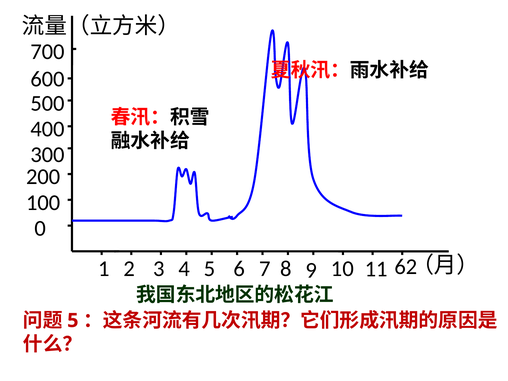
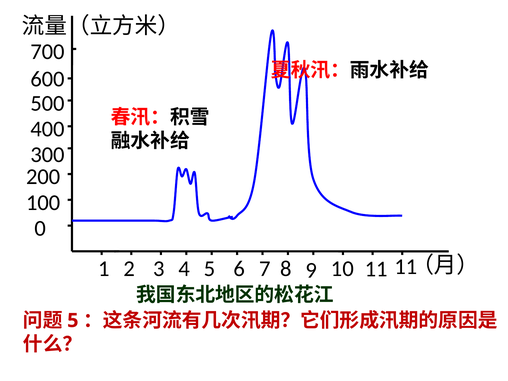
62: 62 -> 11 (406, 267)
